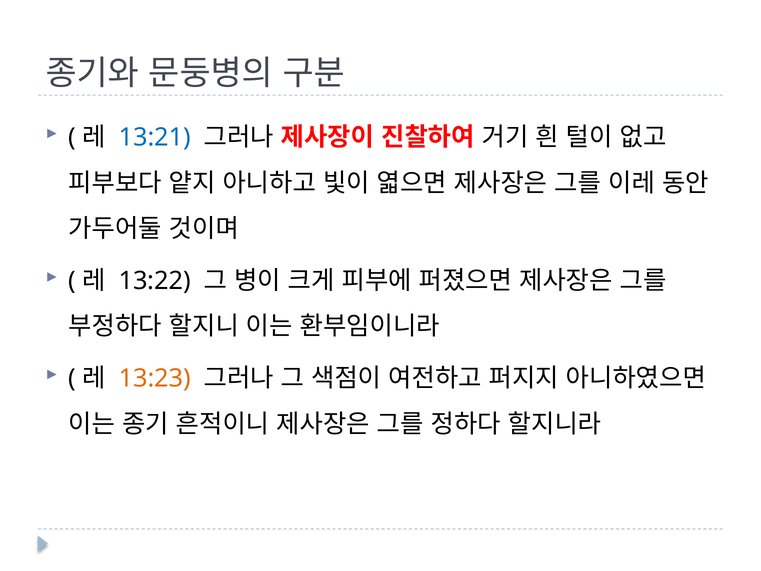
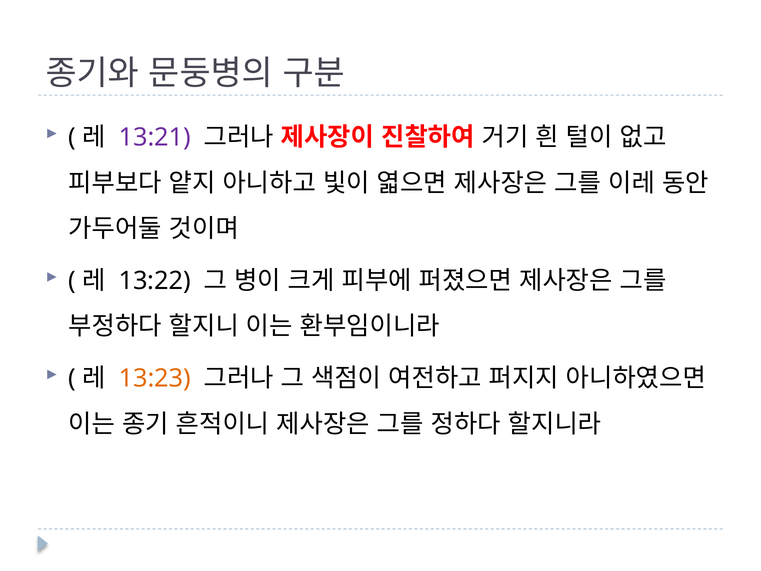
13:21 colour: blue -> purple (155, 137)
